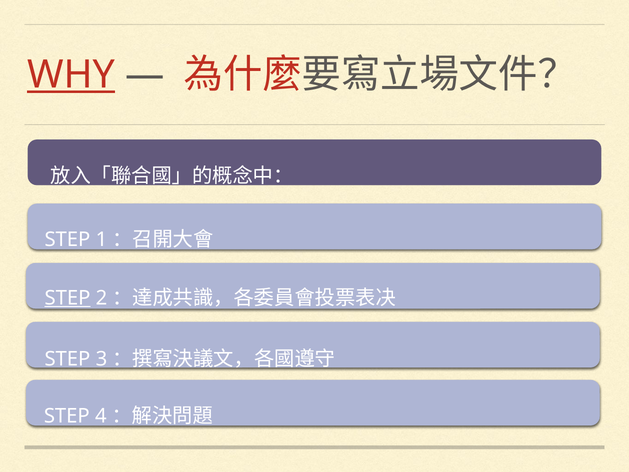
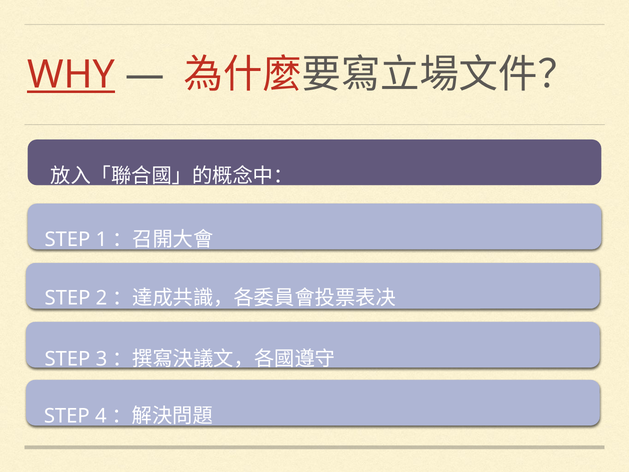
STEP underline: present -> none (67, 298)
